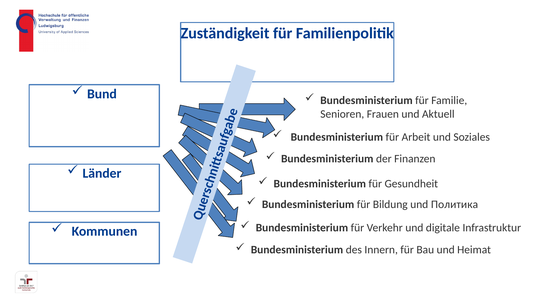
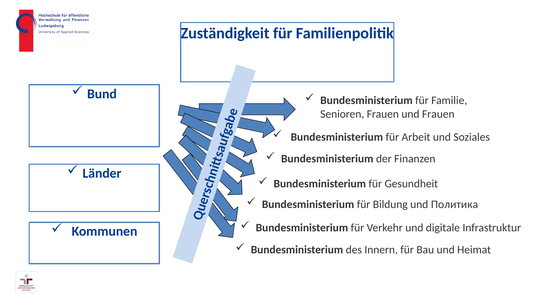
und Aktuell: Aktuell -> Frauen (438, 114)
